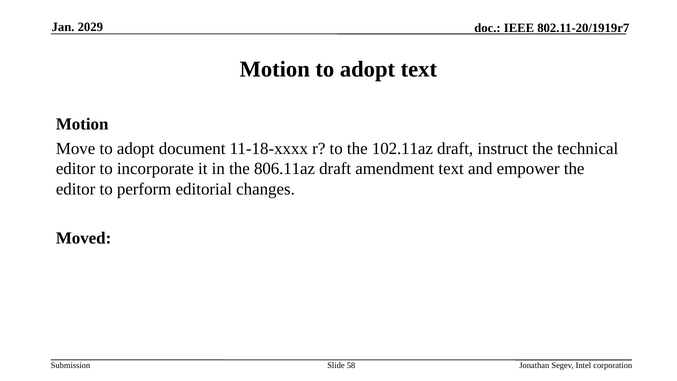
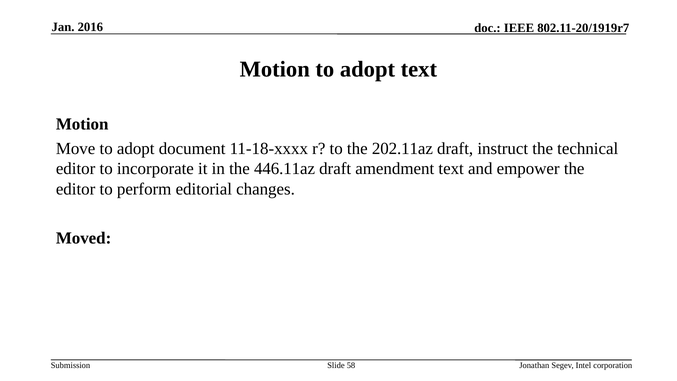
2029: 2029 -> 2016 (90, 27)
102.11az: 102.11az -> 202.11az (402, 148)
806.11az: 806.11az -> 446.11az (285, 169)
